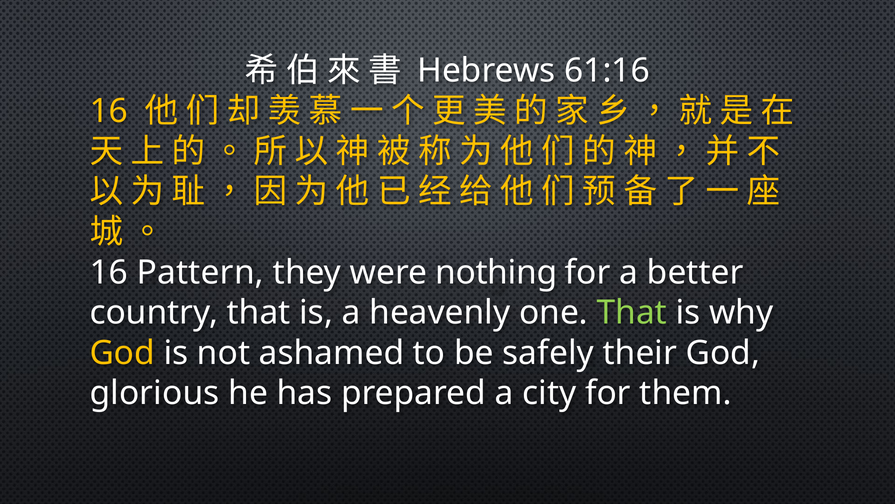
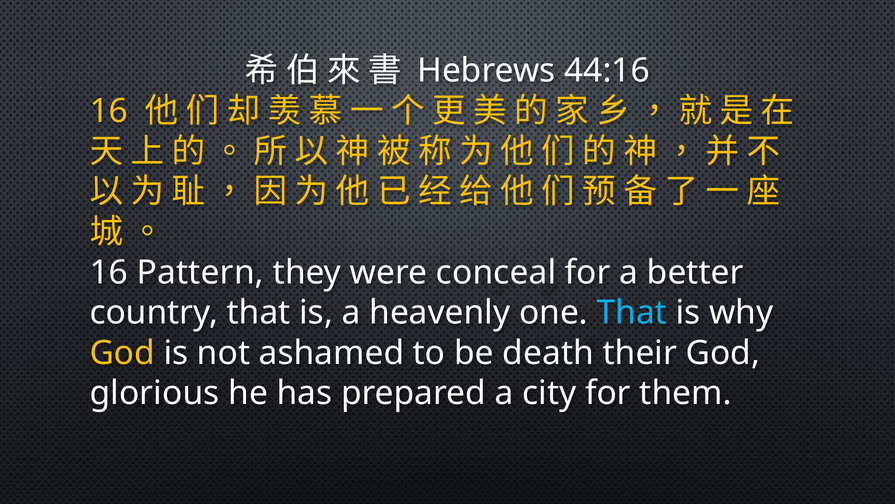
61:16: 61:16 -> 44:16 (607, 71)
nothing: nothing -> conceal (496, 272)
That colour: light green -> light blue (632, 312)
safely: safely -> death (548, 353)
